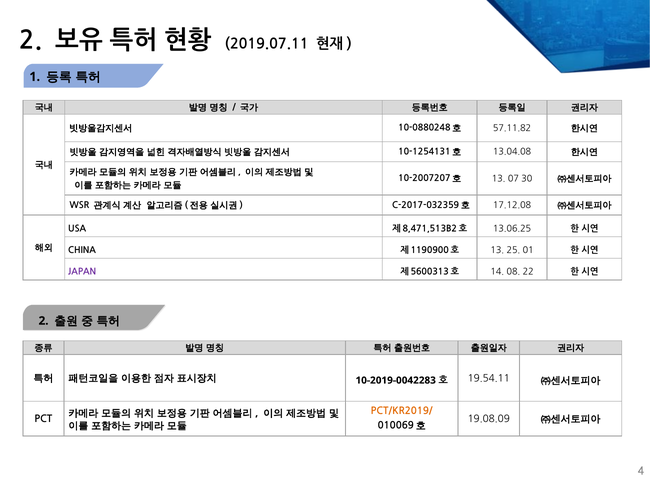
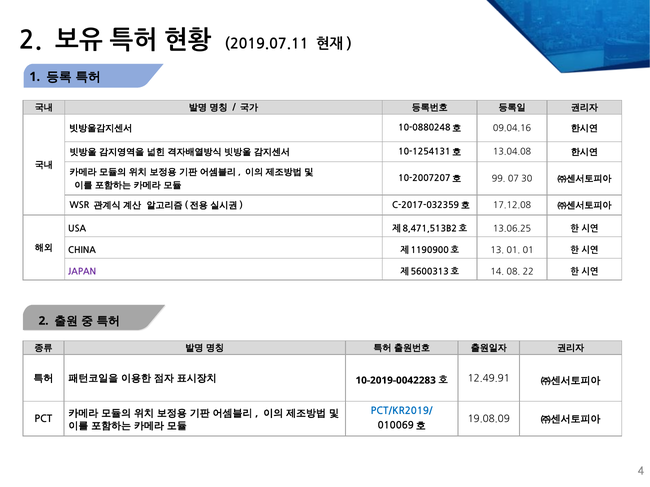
57.11.82: 57.11.82 -> 09.04.16 (512, 128)
13: 13 -> 99 (499, 179)
13 25: 25 -> 01 (513, 251)
19.54.11: 19.54.11 -> 12.49.91 (489, 379)
PCT/KR2019/ colour: orange -> blue (402, 411)
